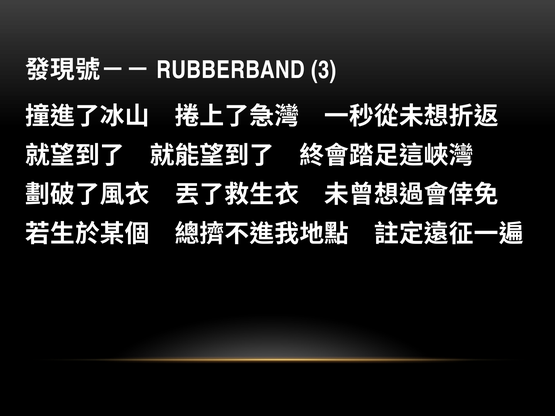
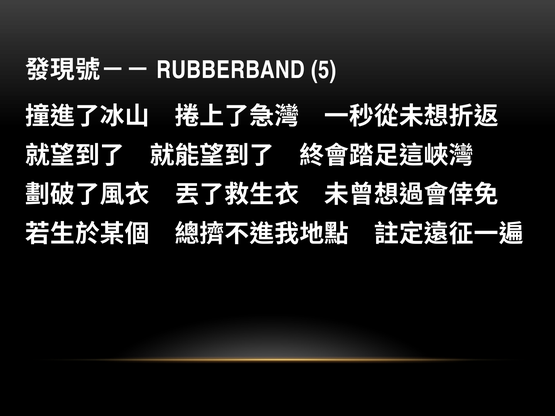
3: 3 -> 5 (324, 70)
